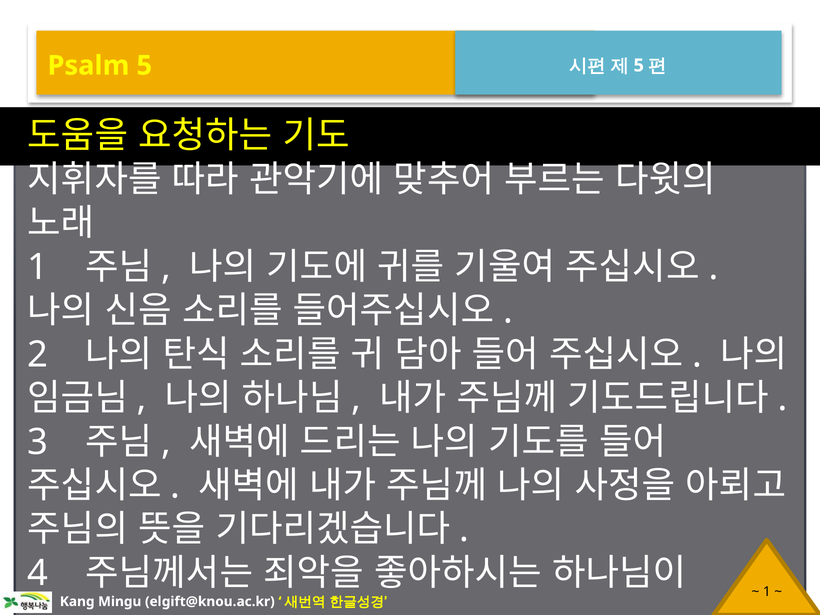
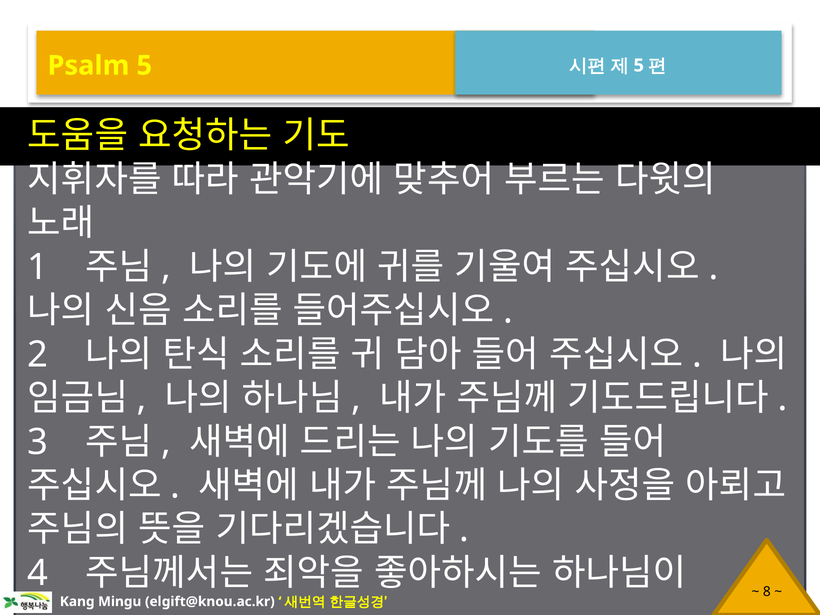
1: 1 -> 8 (767, 592)
